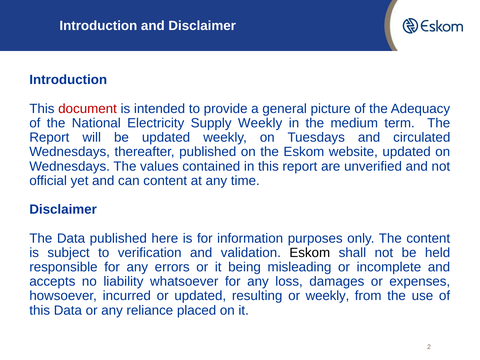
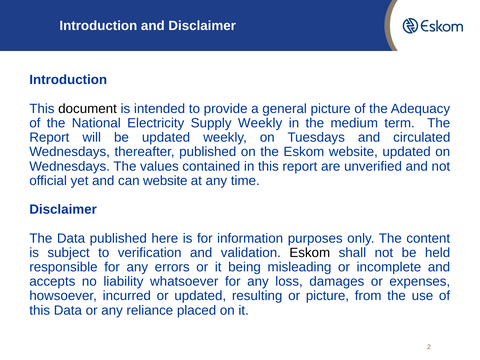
document colour: red -> black (88, 109)
can content: content -> website (165, 181)
or weekly: weekly -> picture (327, 296)
